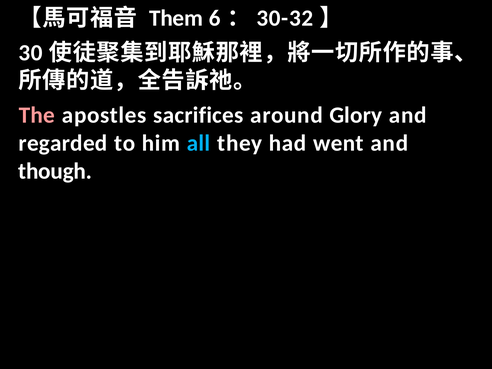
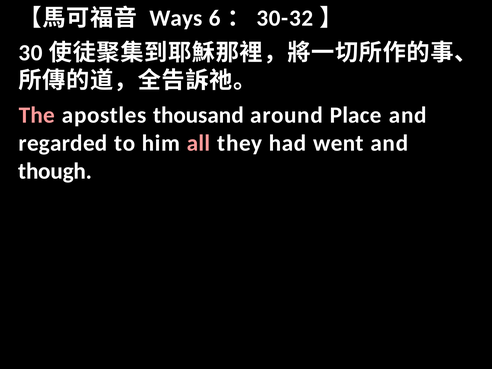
Them: Them -> Ways (176, 18)
sacrifices: sacrifices -> thousand (198, 115)
Glory: Glory -> Place (356, 115)
all colour: light blue -> pink (199, 143)
